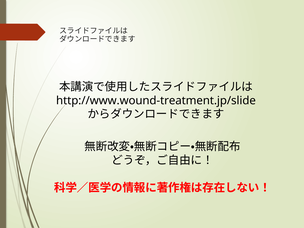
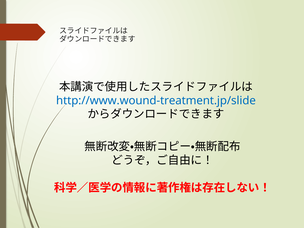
http://www.wound-treatment.jp/slide colour: black -> blue (156, 101)
